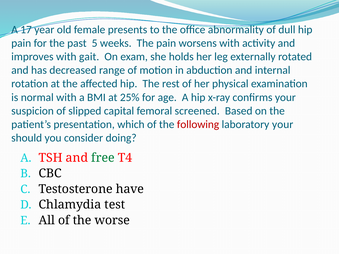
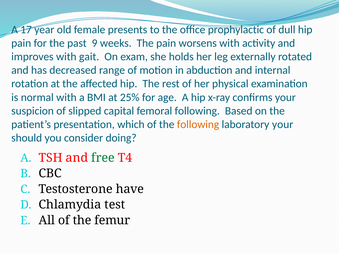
abnormality: abnormality -> prophylactic (236, 30)
5: 5 -> 9 (95, 43)
femoral screened: screened -> following (197, 111)
following colour: red -> orange (198, 125)
worse: worse -> femur (112, 221)
